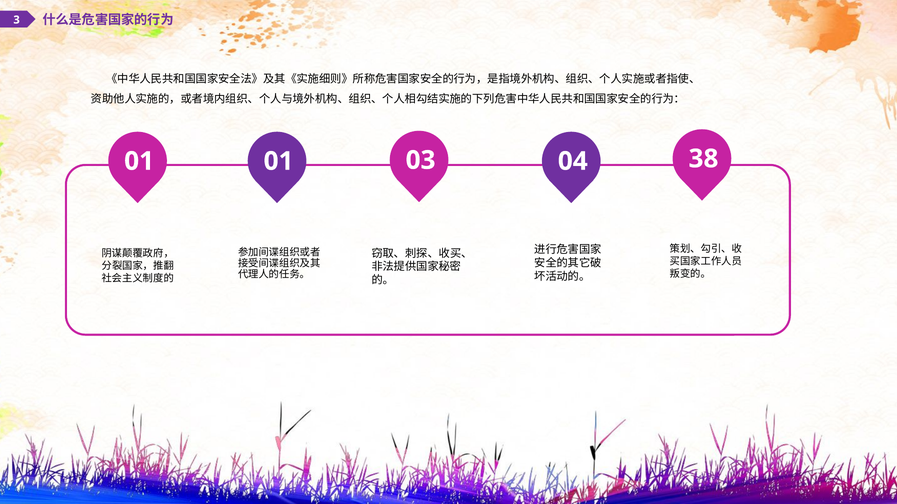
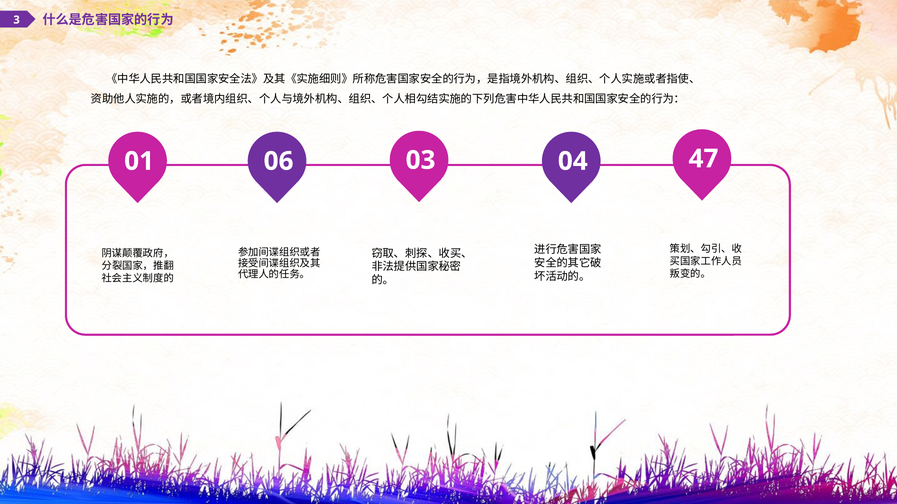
01 01: 01 -> 06 (279, 161)
38: 38 -> 47 (703, 159)
